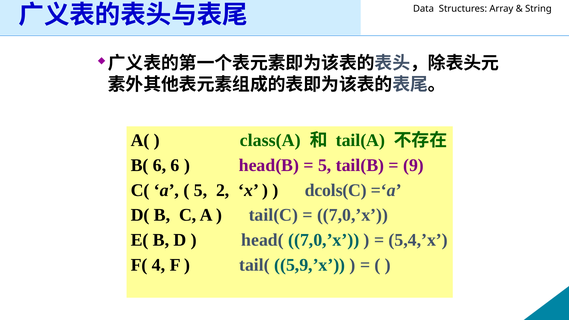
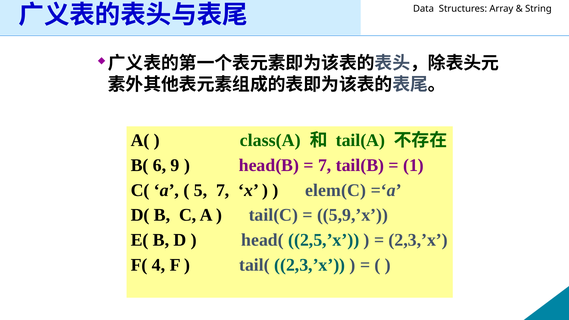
6 6: 6 -> 9 (175, 165)
5: 5 -> 7 (325, 165)
9: 9 -> 1 (414, 165)
5 2: 2 -> 7 (223, 190)
dcols(C: dcols(C -> elem(C (336, 190)
7,0,’x: 7,0,’x -> 5,9,’x (353, 215)
head( 7,0,’x: 7,0,’x -> 2,5,’x (324, 240)
5,4,’x: 5,4,’x -> 2,3,’x (418, 240)
tail( 5,9,’x: 5,9,’x -> 2,3,’x (310, 265)
